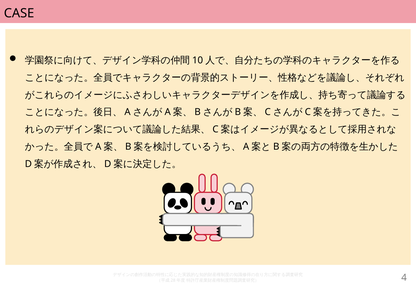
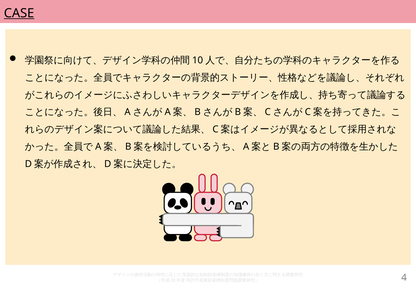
CASE underline: none -> present (19, 13)
